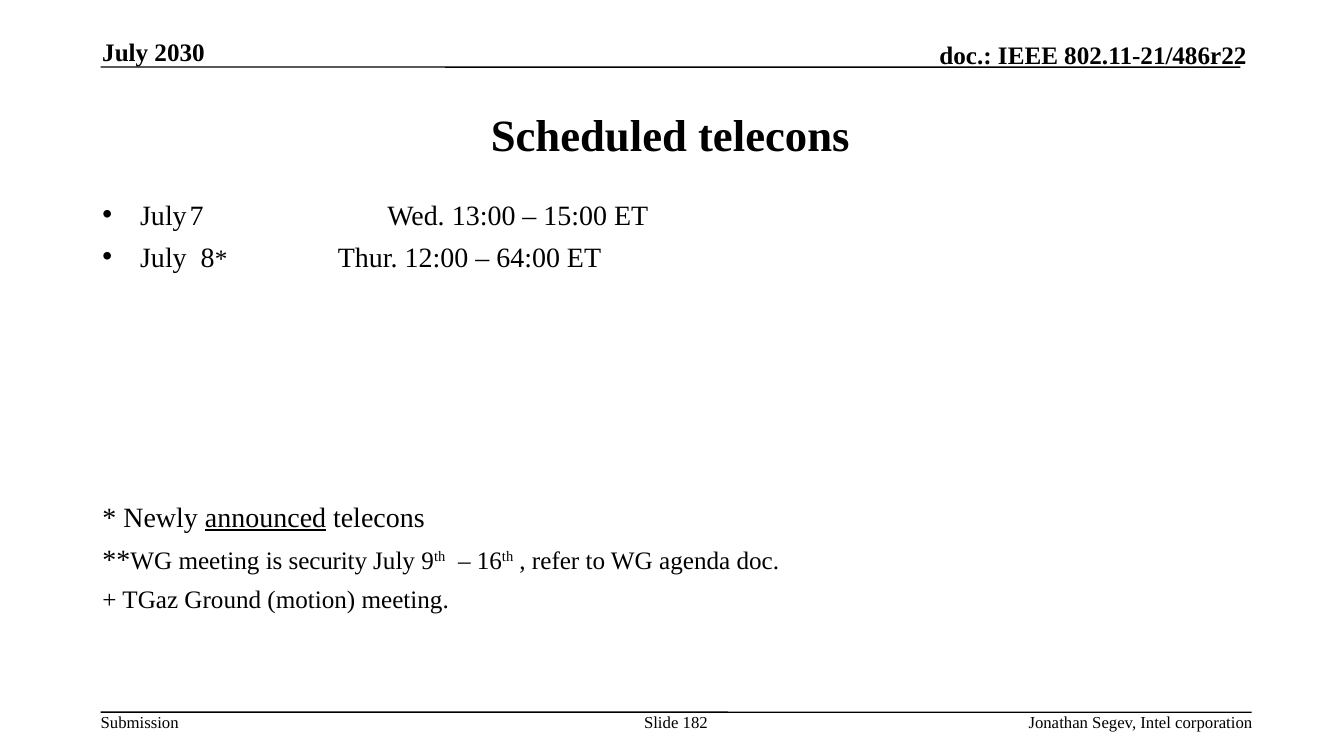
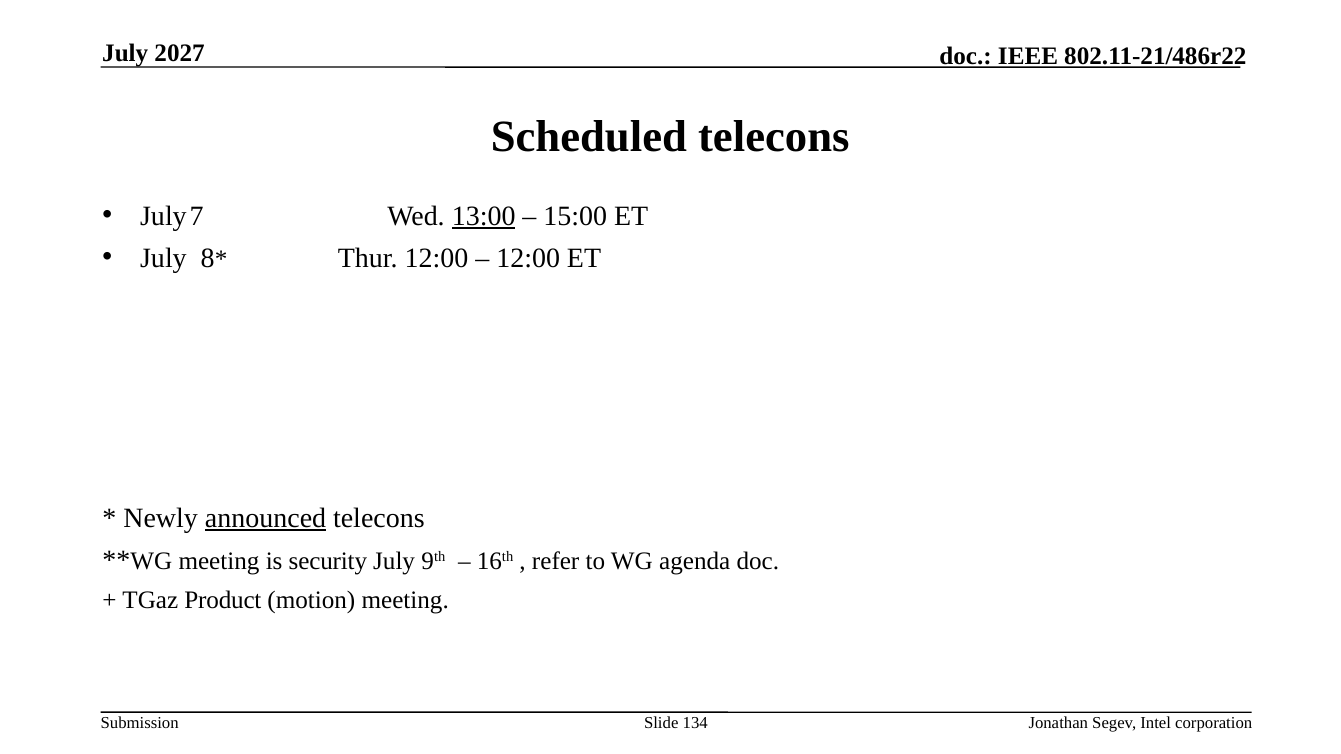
2030: 2030 -> 2027 (180, 53)
13:00 underline: none -> present (484, 216)
64:00: 64:00 -> 12:00 (528, 258)
Ground: Ground -> Product (223, 600)
182: 182 -> 134 (695, 723)
